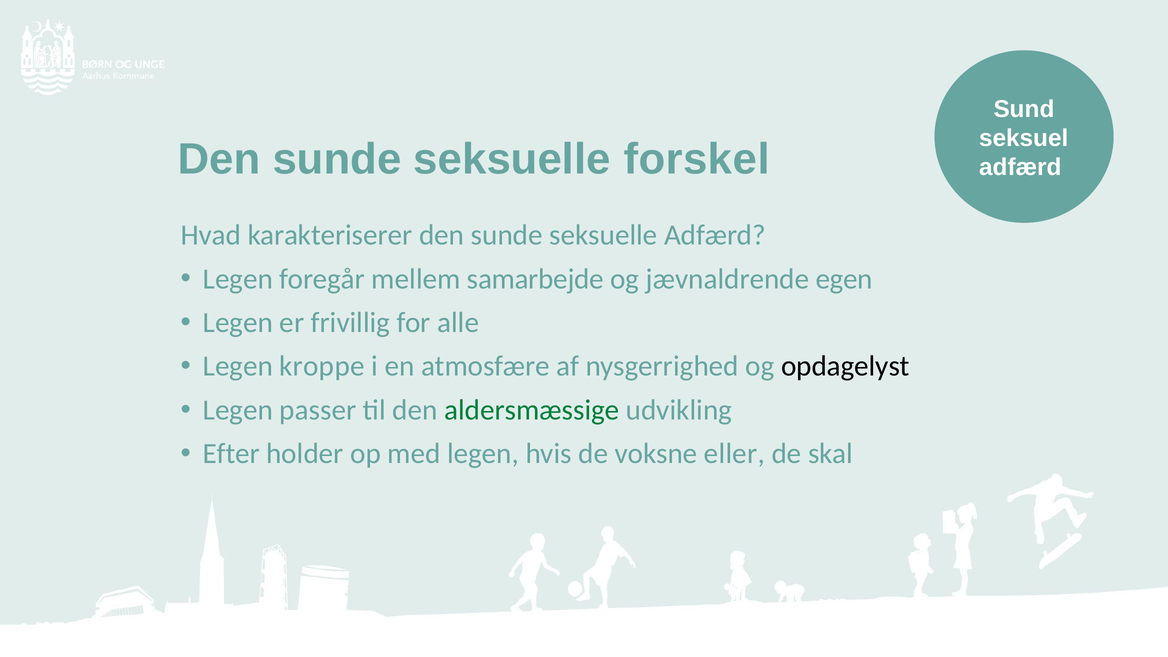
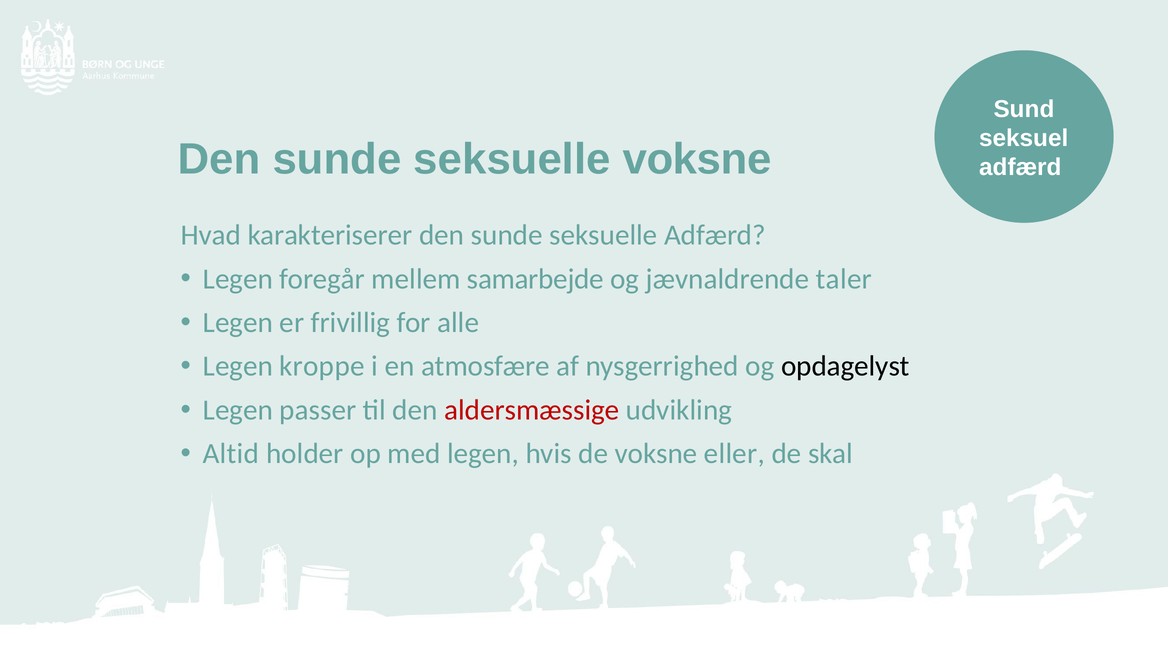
seksuelle forskel: forskel -> voksne (697, 159)
egen: egen -> taler (844, 279)
aldersmæssige colour: green -> red (532, 410)
Efter: Efter -> Altid (231, 454)
